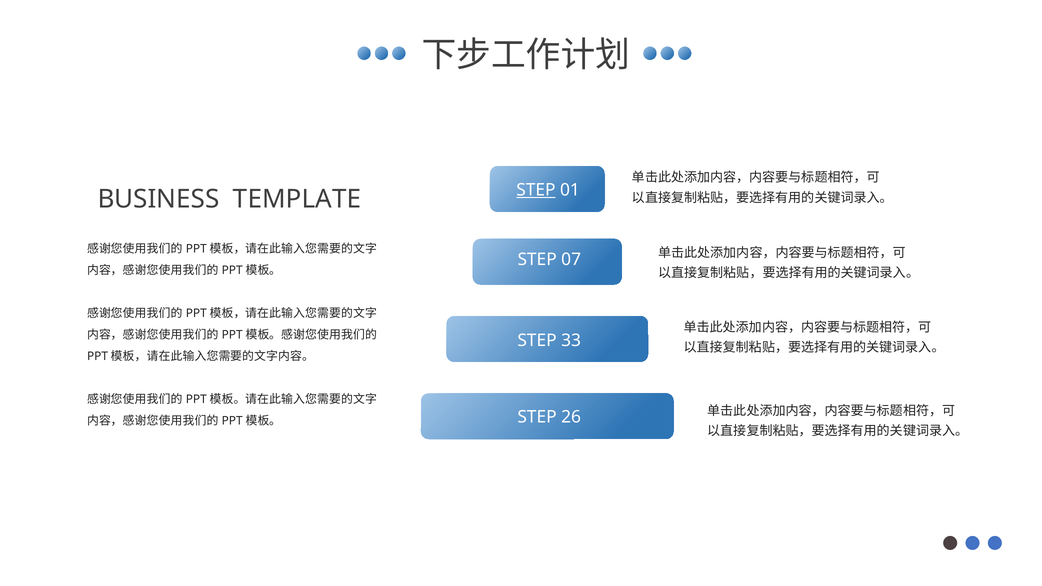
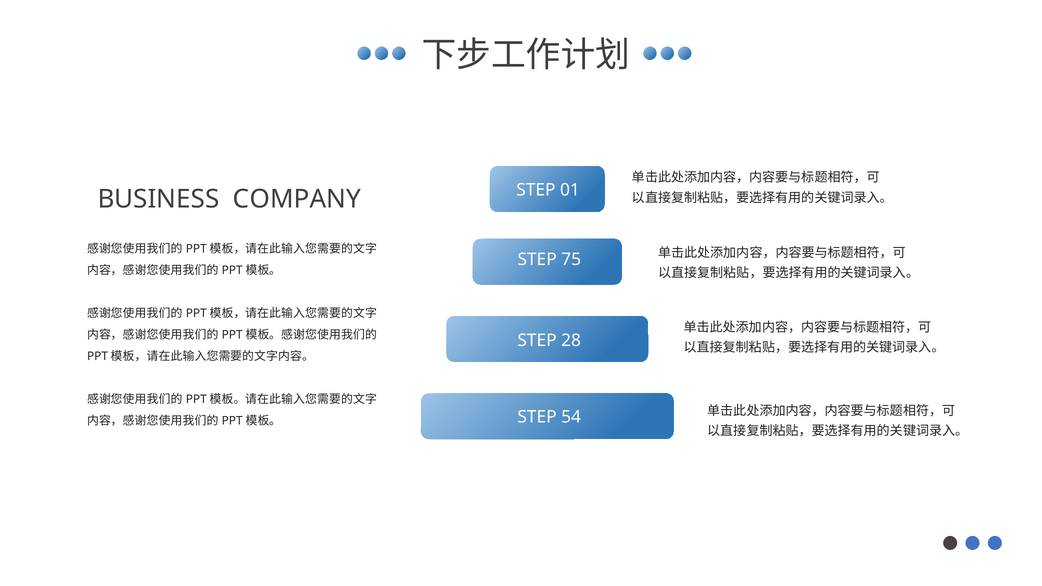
STEP underline: present -> none (536, 190)
TEMPLATE: TEMPLATE -> COMPANY (297, 199)
07: 07 -> 75 (571, 260)
33: 33 -> 28 (571, 341)
26: 26 -> 54 (571, 417)
